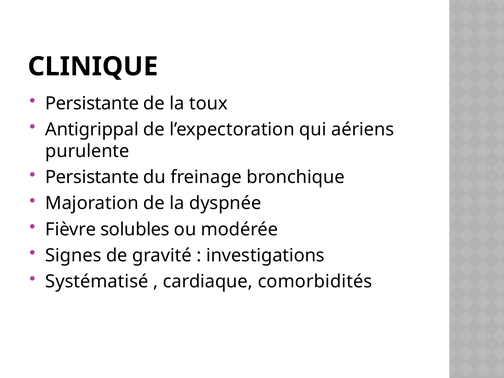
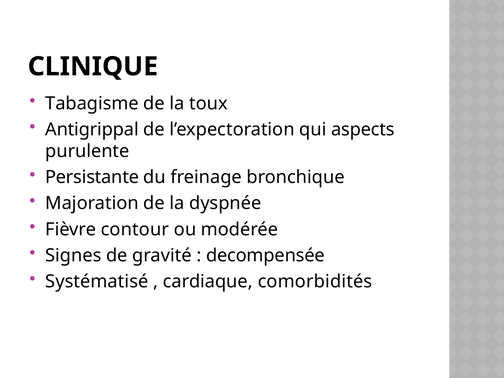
Persistante: Persistante -> Tabagisme (92, 103)
aériens: aériens -> aspects (363, 129)
solubles: solubles -> contour (135, 229)
investigations: investigations -> decompensée (265, 255)
